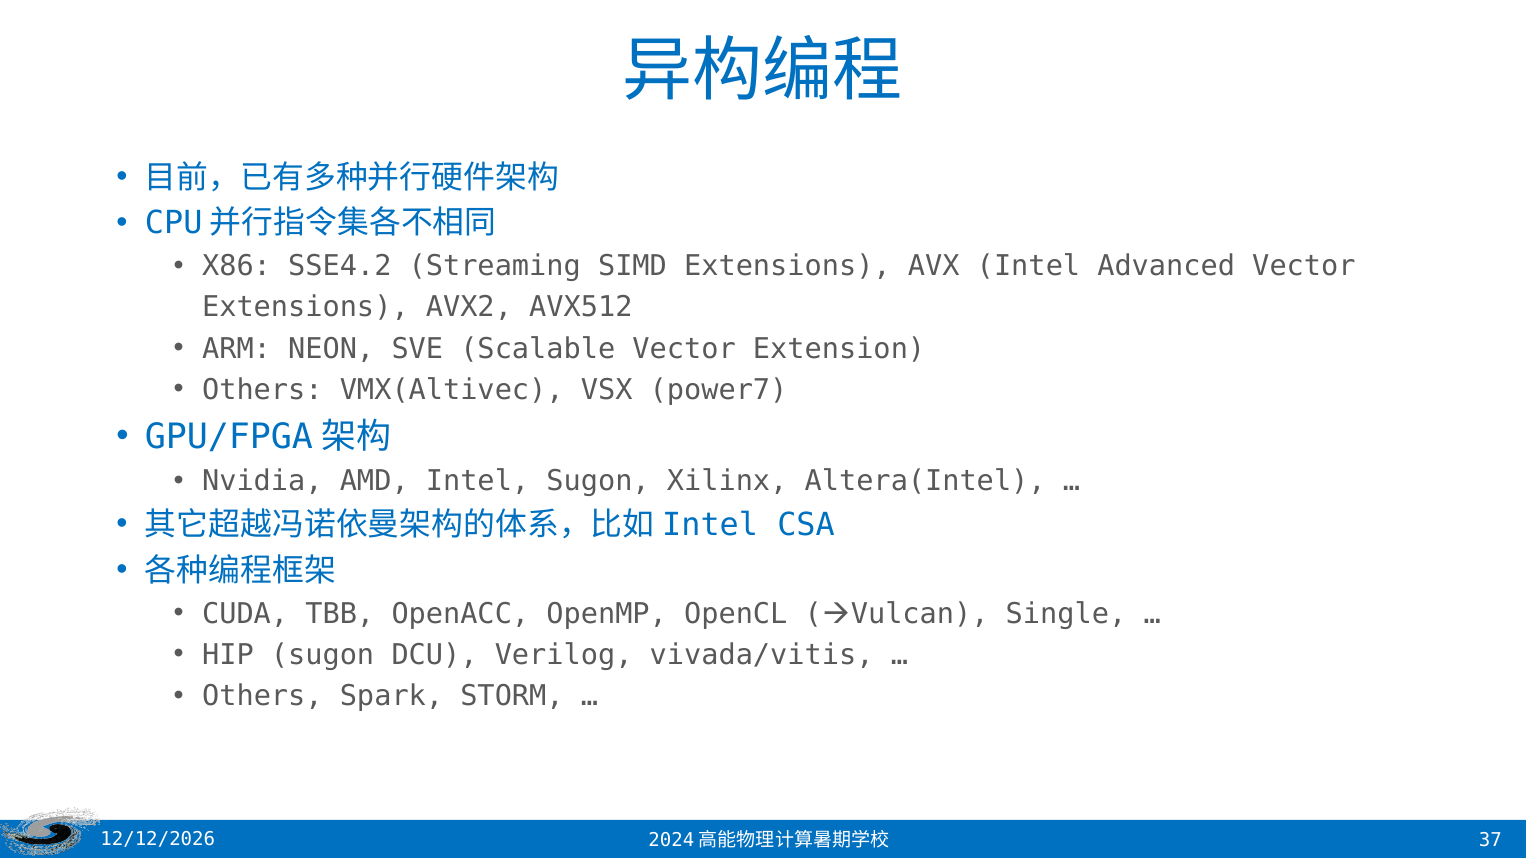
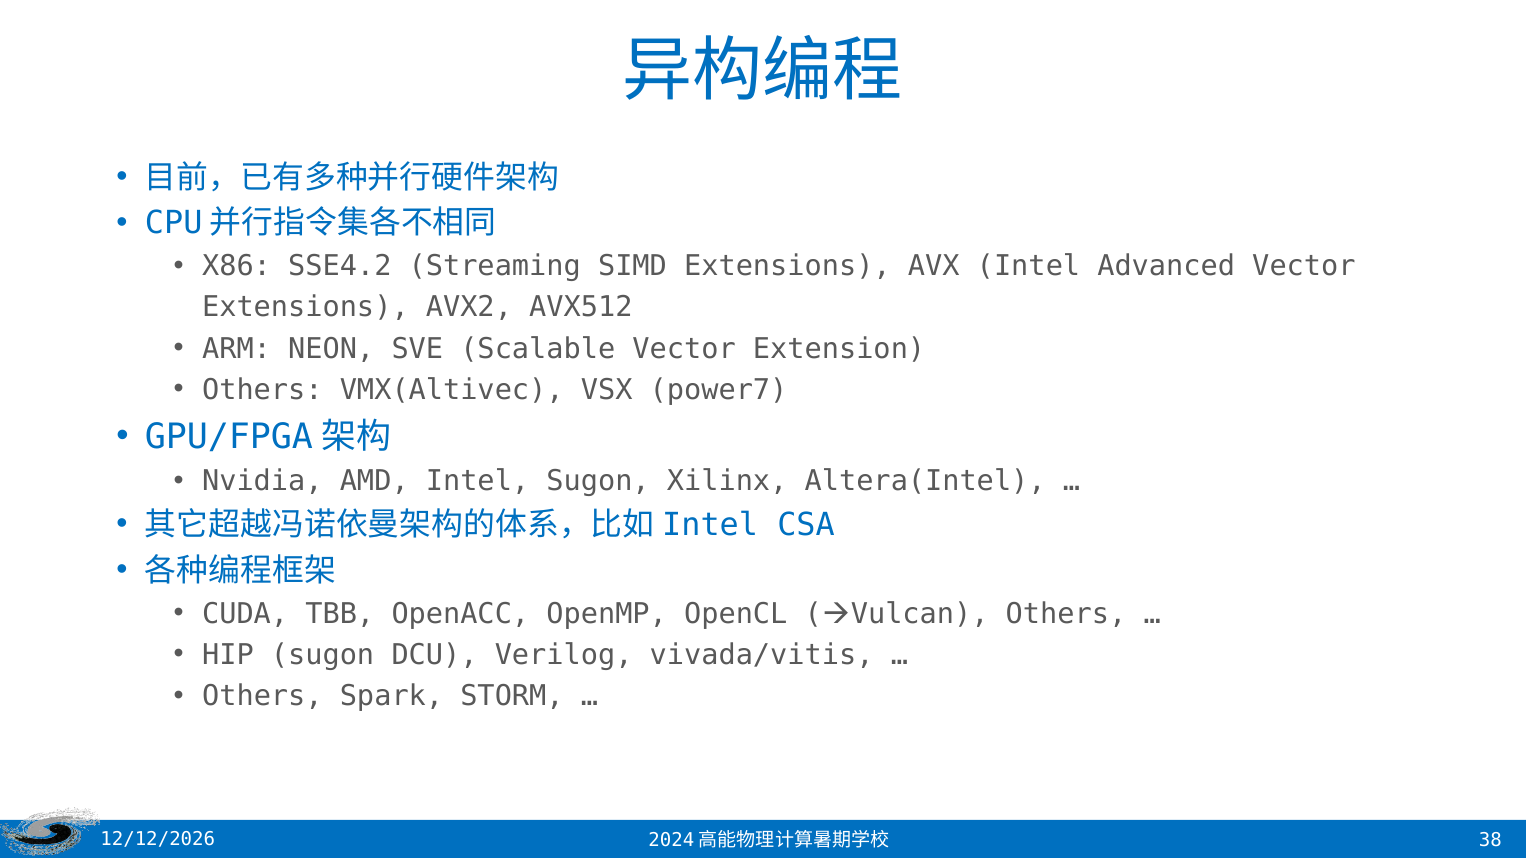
Vulcan Single: Single -> Others (1066, 614)
37: 37 -> 38 (1490, 841)
